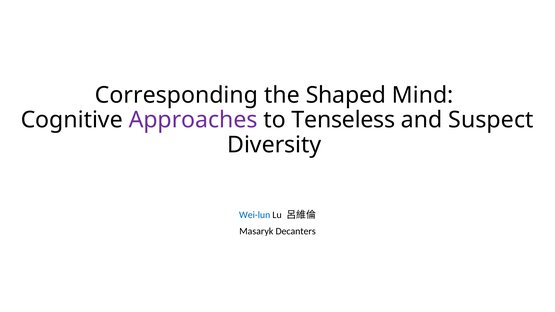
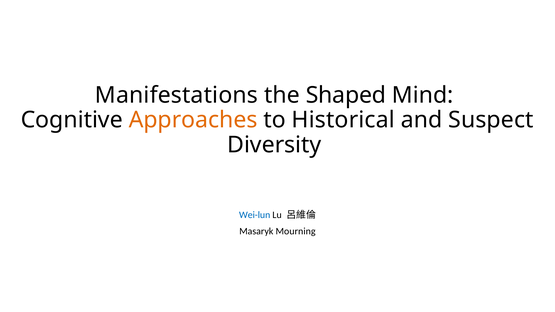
Corresponding: Corresponding -> Manifestations (176, 95)
Approaches colour: purple -> orange (193, 120)
Tenseless: Tenseless -> Historical (343, 120)
Decanters: Decanters -> Mourning (296, 231)
